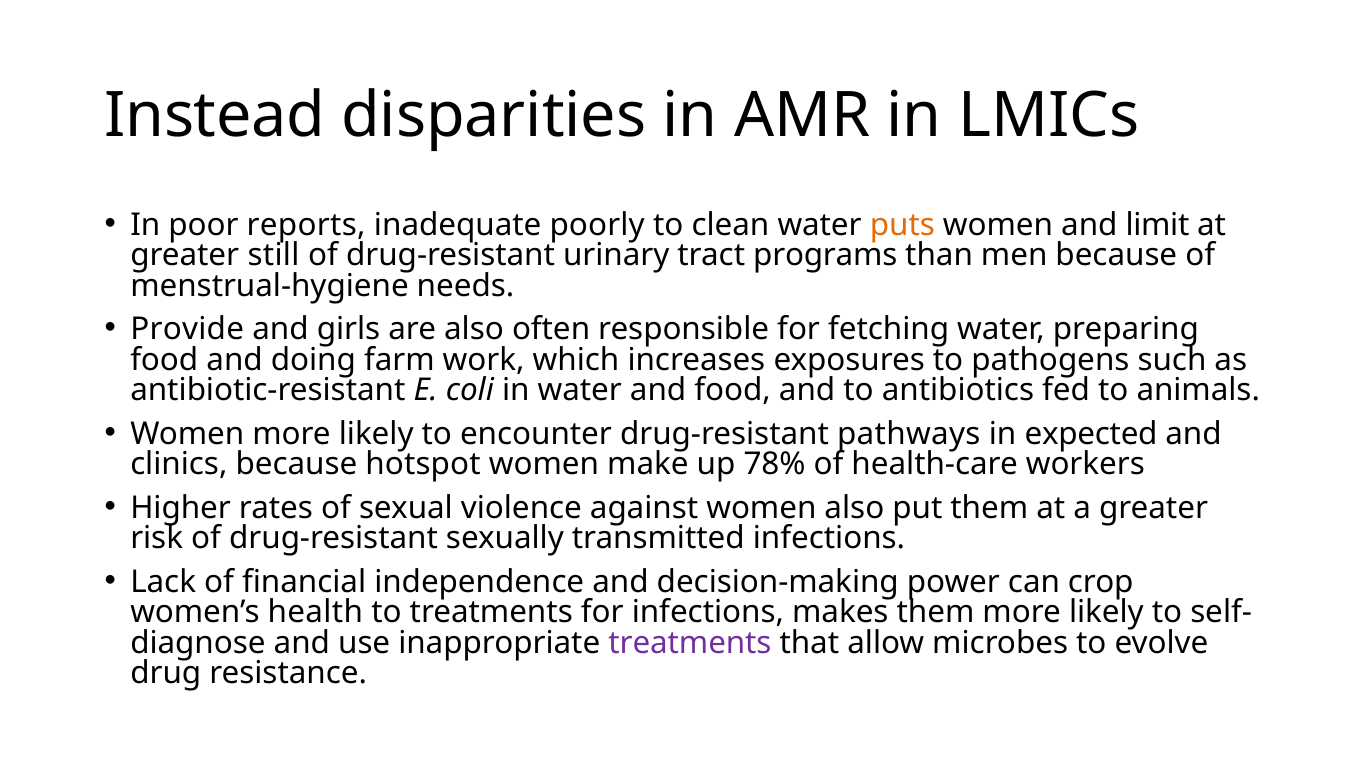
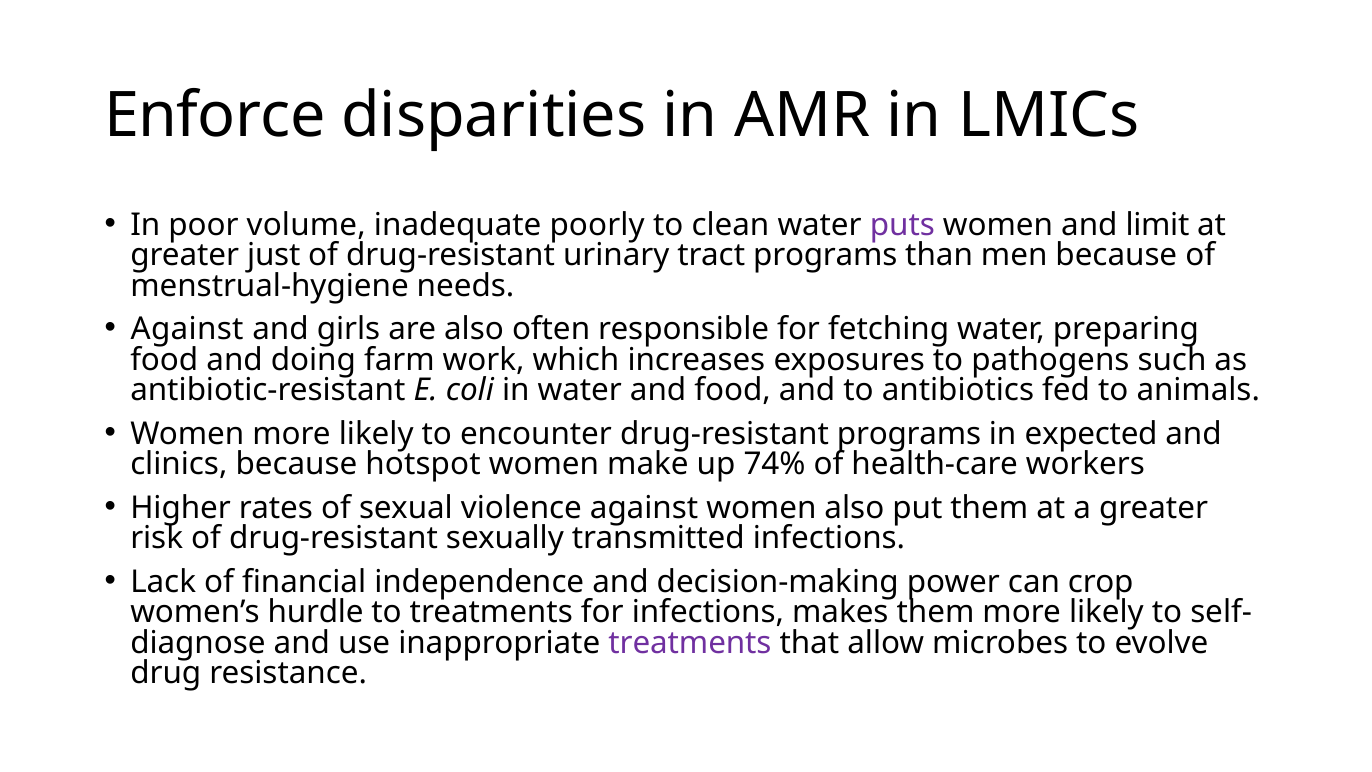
Instead: Instead -> Enforce (215, 115)
reports: reports -> volume (306, 225)
puts colour: orange -> purple (902, 225)
still: still -> just (274, 255)
Provide: Provide -> Against (187, 329)
drug-resistant pathways: pathways -> programs (909, 434)
78%: 78% -> 74% (775, 464)
health: health -> hurdle (316, 612)
